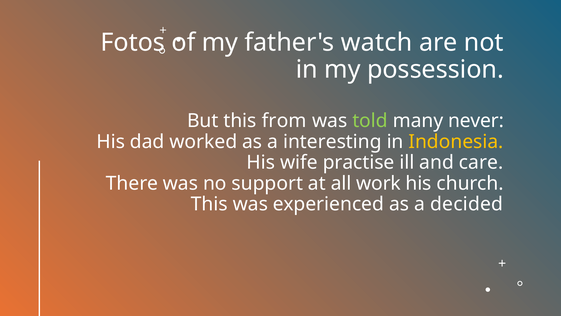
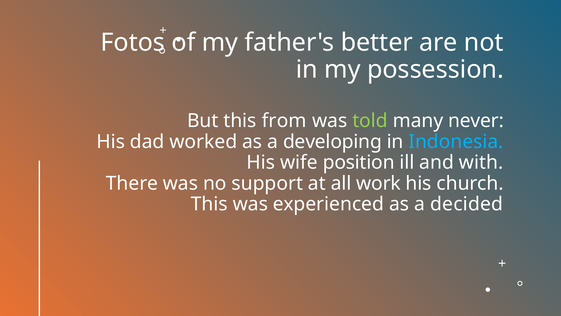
watch: watch -> better (377, 42)
interesting: interesting -> developing (332, 141)
Indonesia colour: yellow -> light blue (456, 141)
practise: practise -> position (359, 162)
care: care -> with (481, 162)
